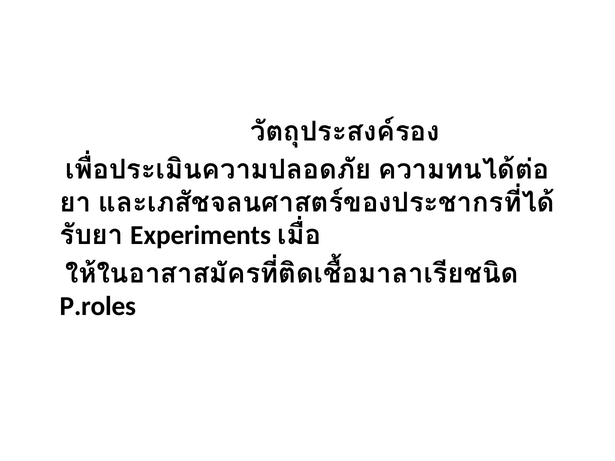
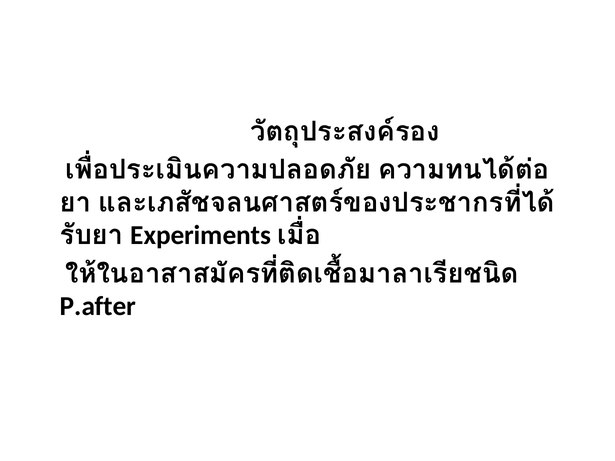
P.roles: P.roles -> P.after (98, 307)
